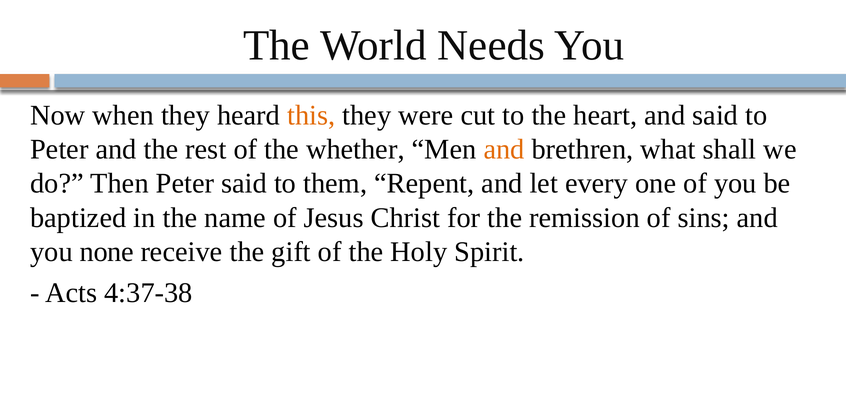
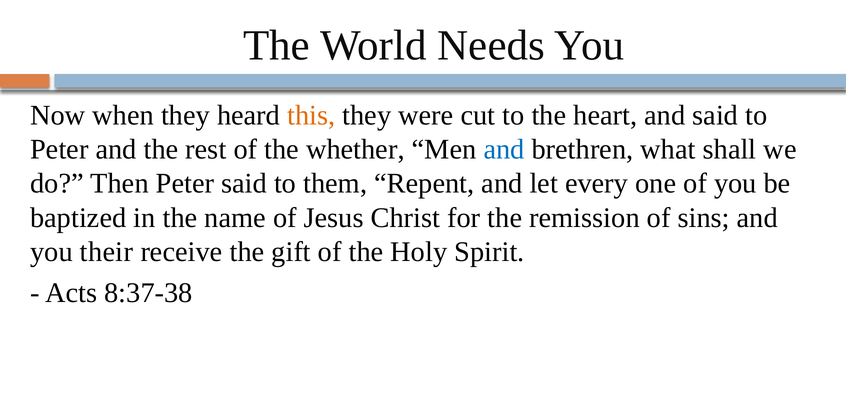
and colour: orange -> blue (504, 149)
none: none -> their (107, 252)
4:37-38: 4:37-38 -> 8:37-38 (148, 292)
